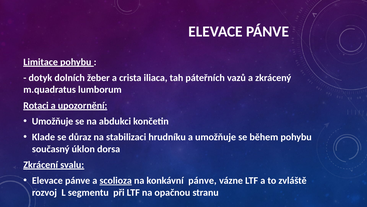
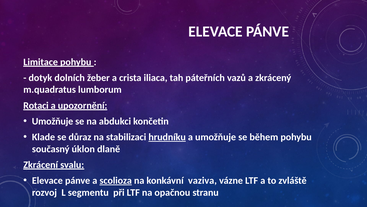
hrudníku underline: none -> present (167, 137)
dorsa: dorsa -> dlaně (109, 149)
konkávní pánve: pánve -> vaziva (202, 180)
